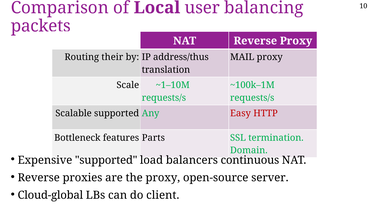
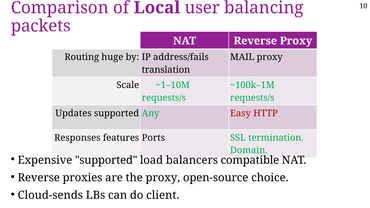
their: their -> huge (112, 57)
address/thus: address/thus -> address/fails (181, 57)
Scalable: Scalable -> Updates (73, 113)
Bottleneck: Bottleneck -> Responses (77, 138)
Parts: Parts -> Ports (153, 138)
continuous: continuous -> compatible (250, 160)
server: server -> choice (270, 178)
Cloud-global: Cloud-global -> Cloud-sends (50, 195)
